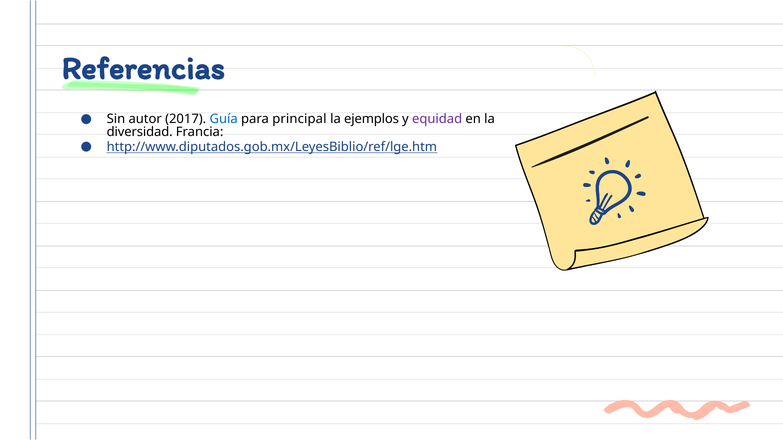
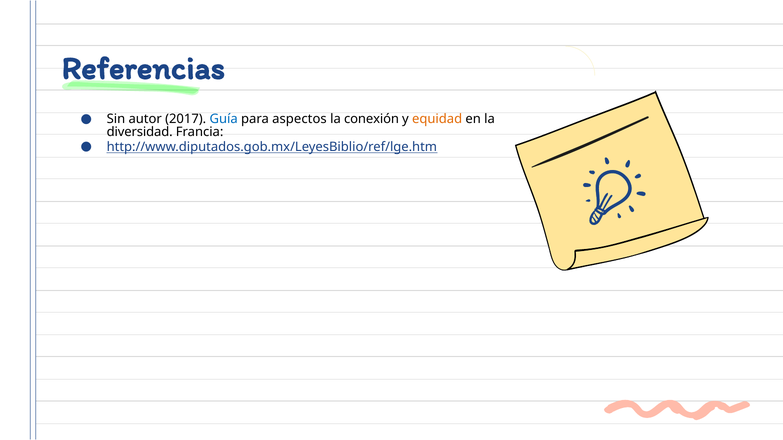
principal: principal -> aspectos (299, 119)
ejemplos: ejemplos -> conexión (372, 119)
equidad colour: purple -> orange (437, 119)
